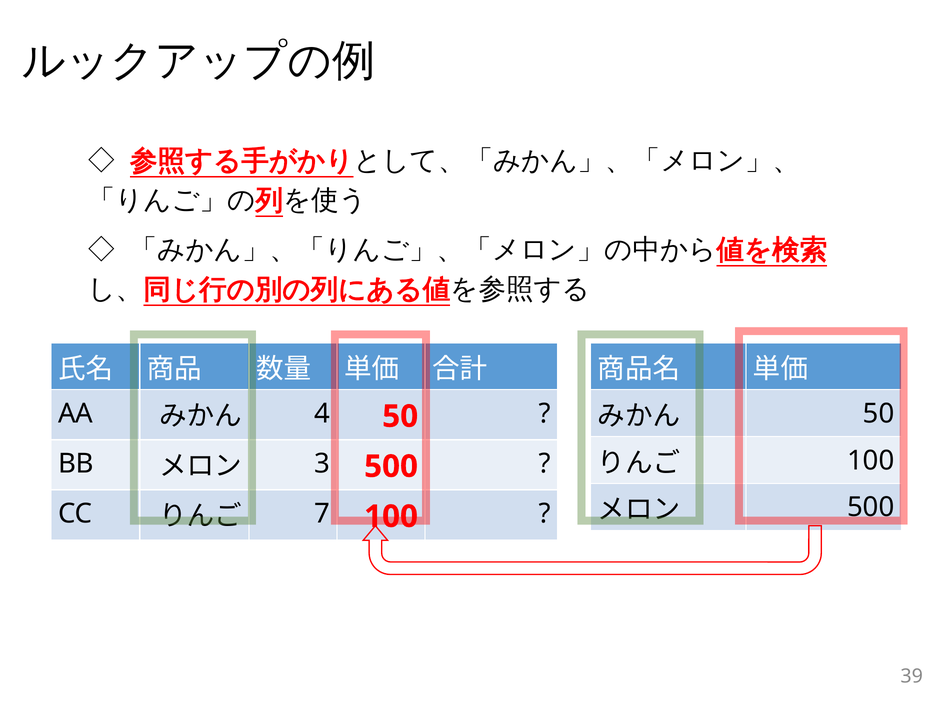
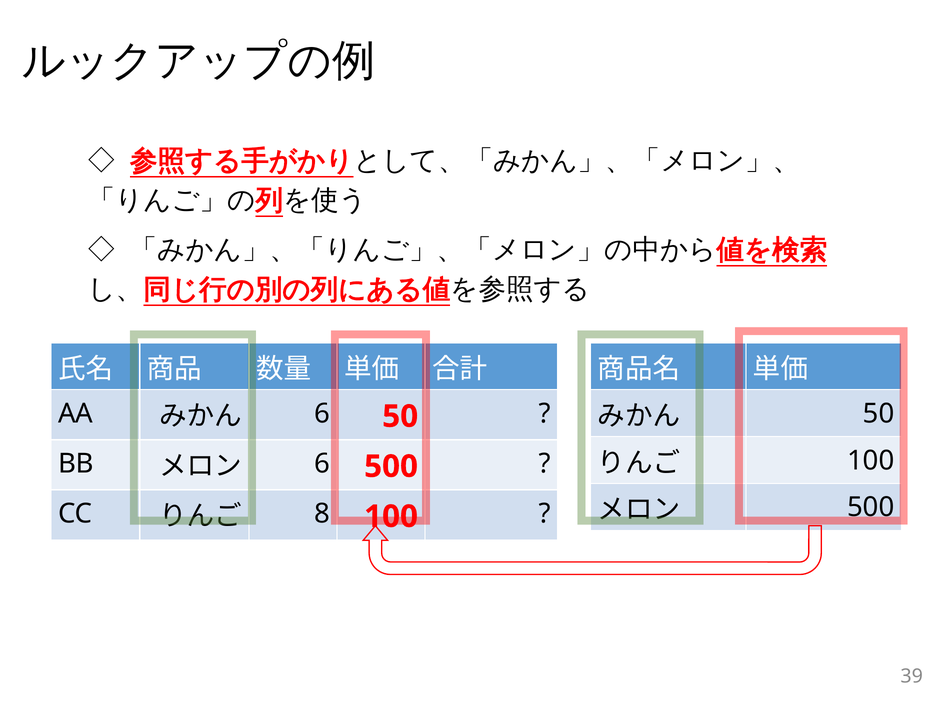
4: 4 -> 6 (322, 414)
3: 3 -> 6 (322, 464)
7: 7 -> 8 (322, 514)
